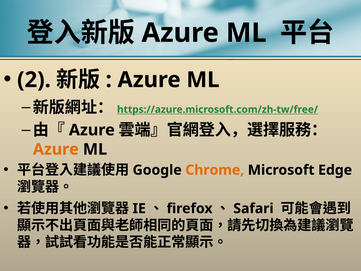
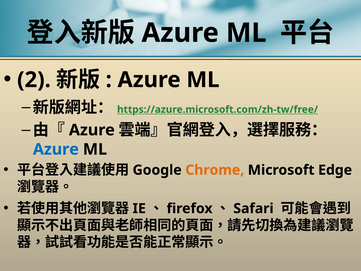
Azure colour: orange -> blue (56, 149)
